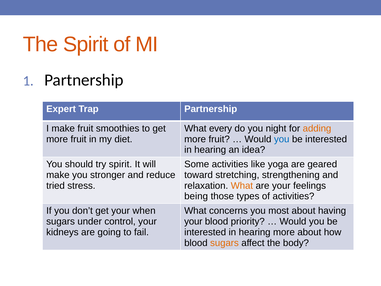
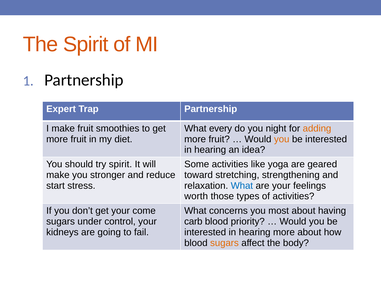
you colour: blue -> orange (282, 139)
tried: tried -> start (56, 185)
What colour: orange -> blue (242, 185)
being: being -> worth (196, 196)
when: when -> come (144, 211)
your: your -> carb (193, 221)
